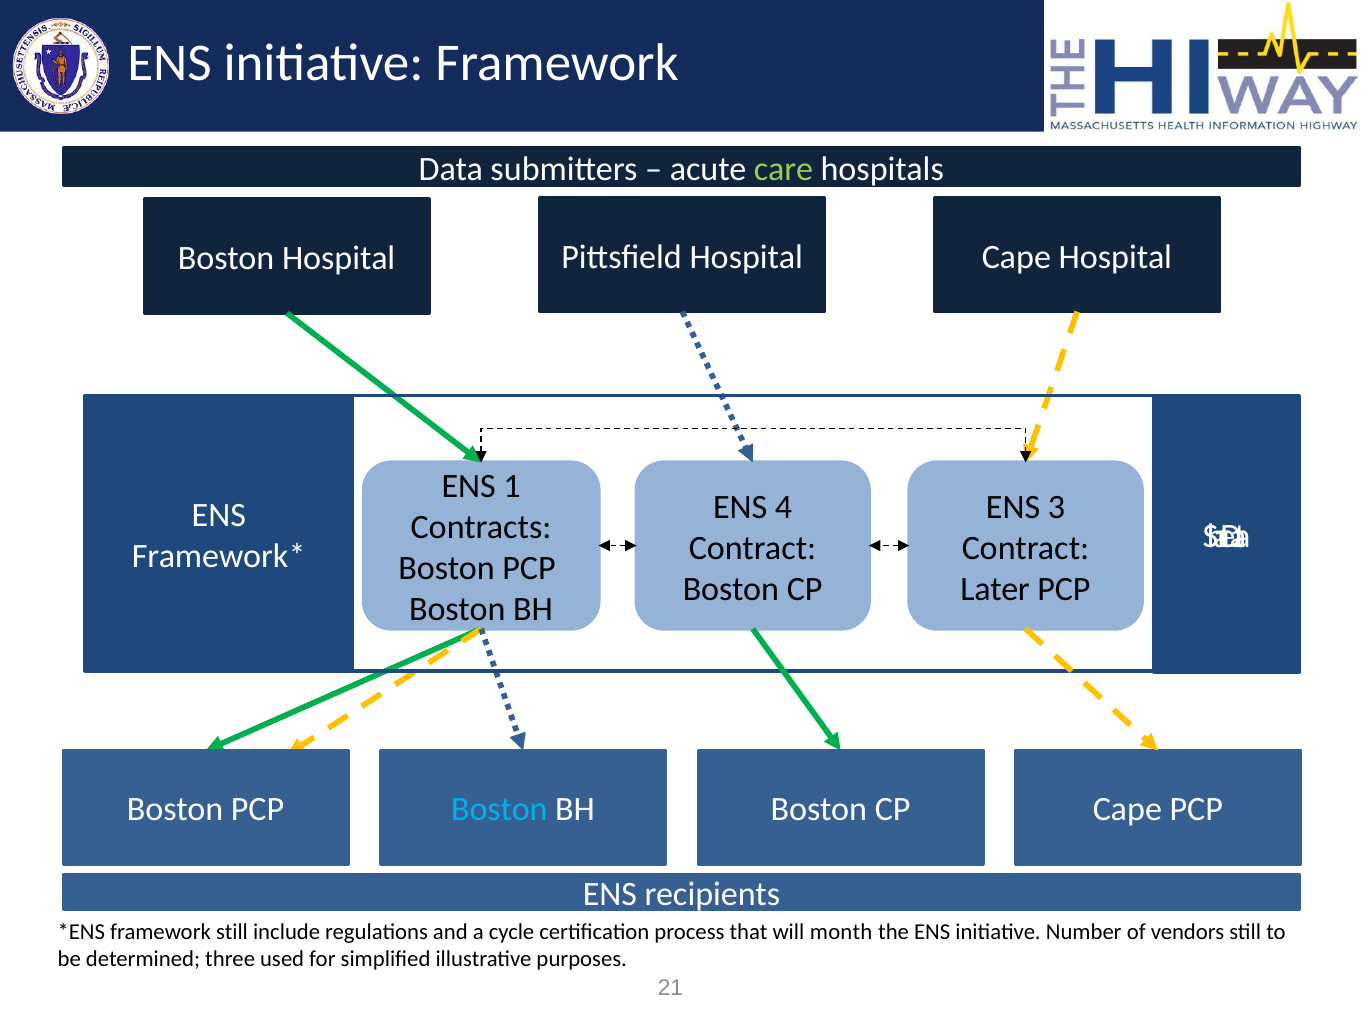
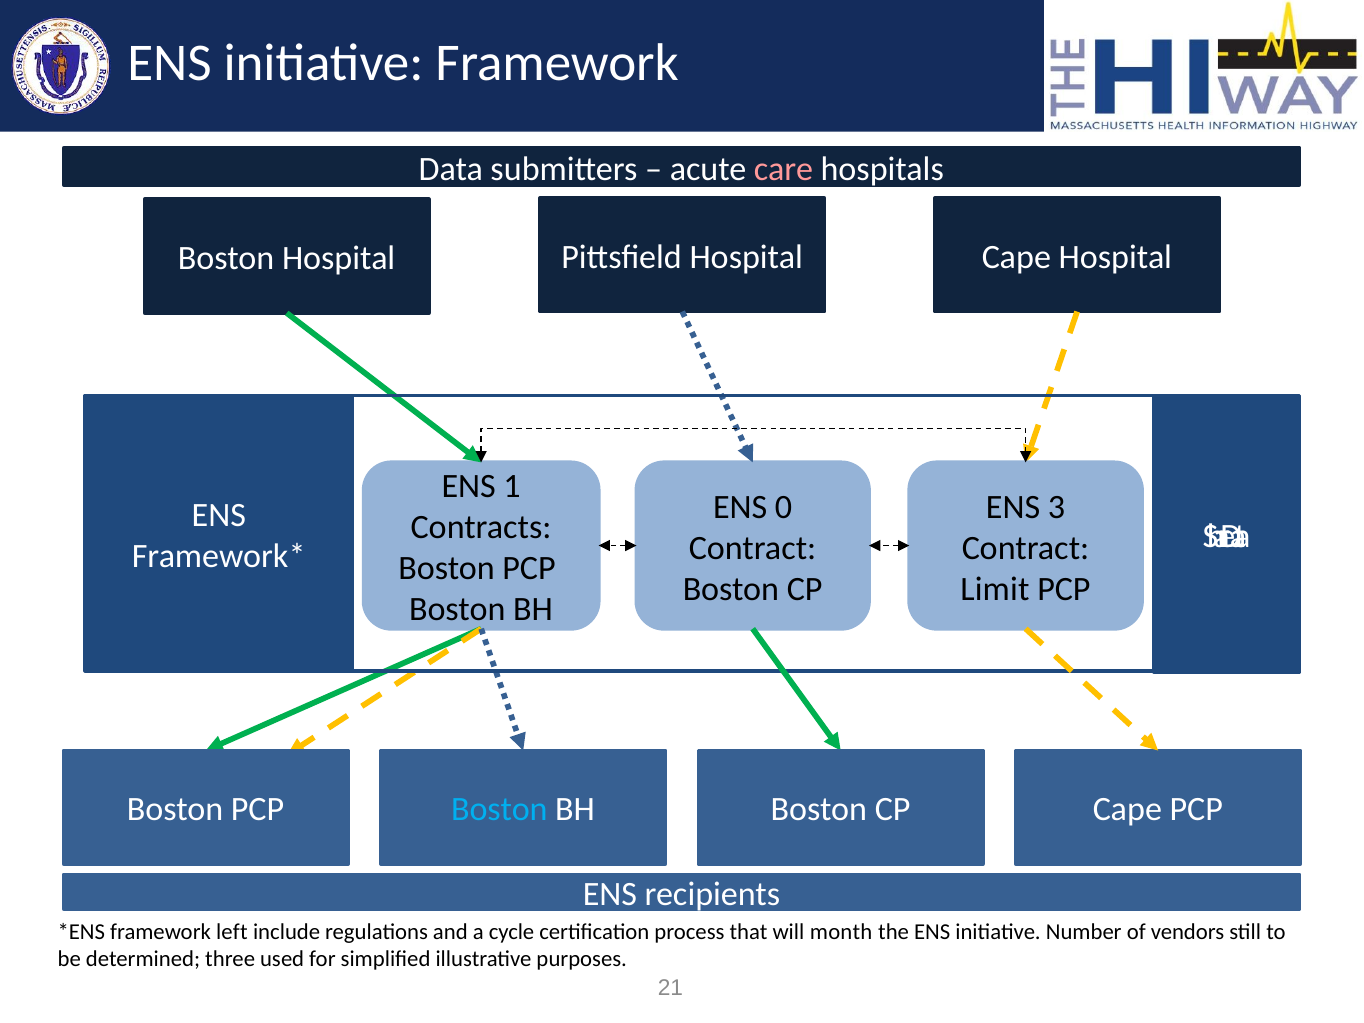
care colour: light green -> pink (784, 169)
4: 4 -> 0 (784, 507)
Later: Later -> Limit (995, 589)
framework still: still -> left (232, 932)
